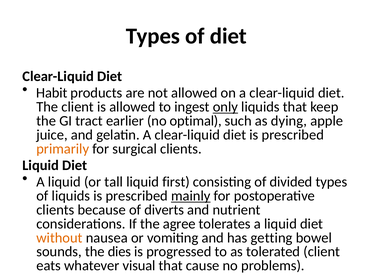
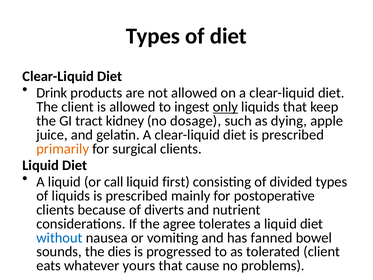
Habit: Habit -> Drink (52, 93)
earlier: earlier -> kidney (125, 121)
optimal: optimal -> dosage (196, 121)
tall: tall -> call (114, 182)
mainly underline: present -> none (191, 196)
without colour: orange -> blue (59, 238)
getting: getting -> fanned (272, 238)
visual: visual -> yours (139, 265)
